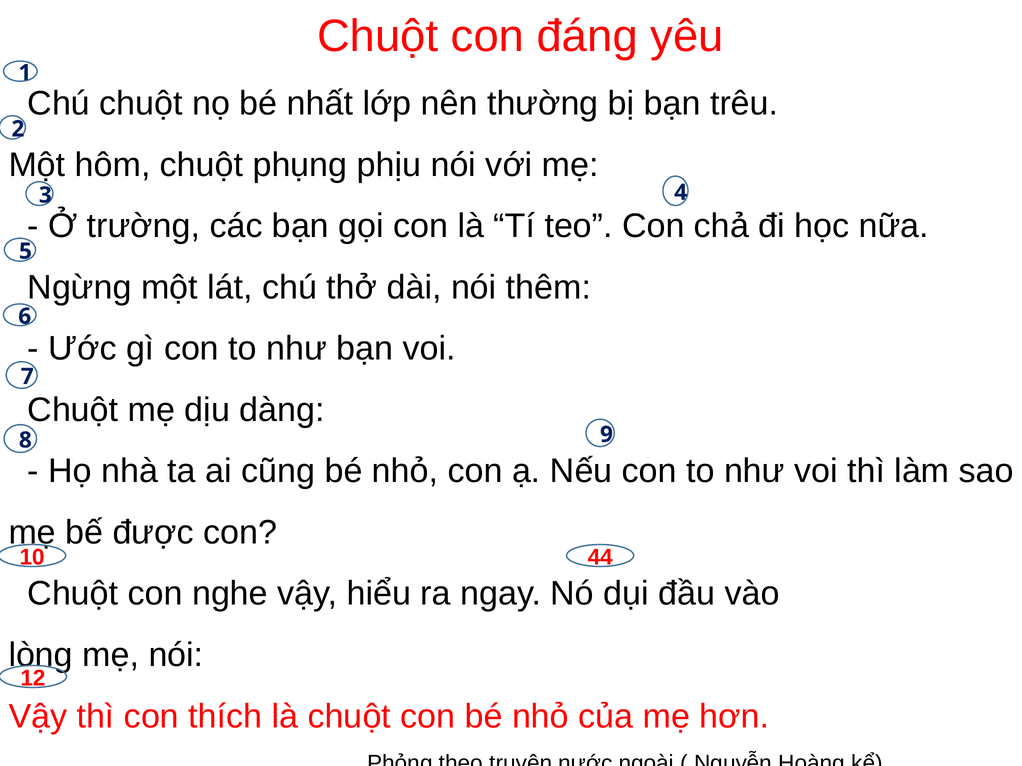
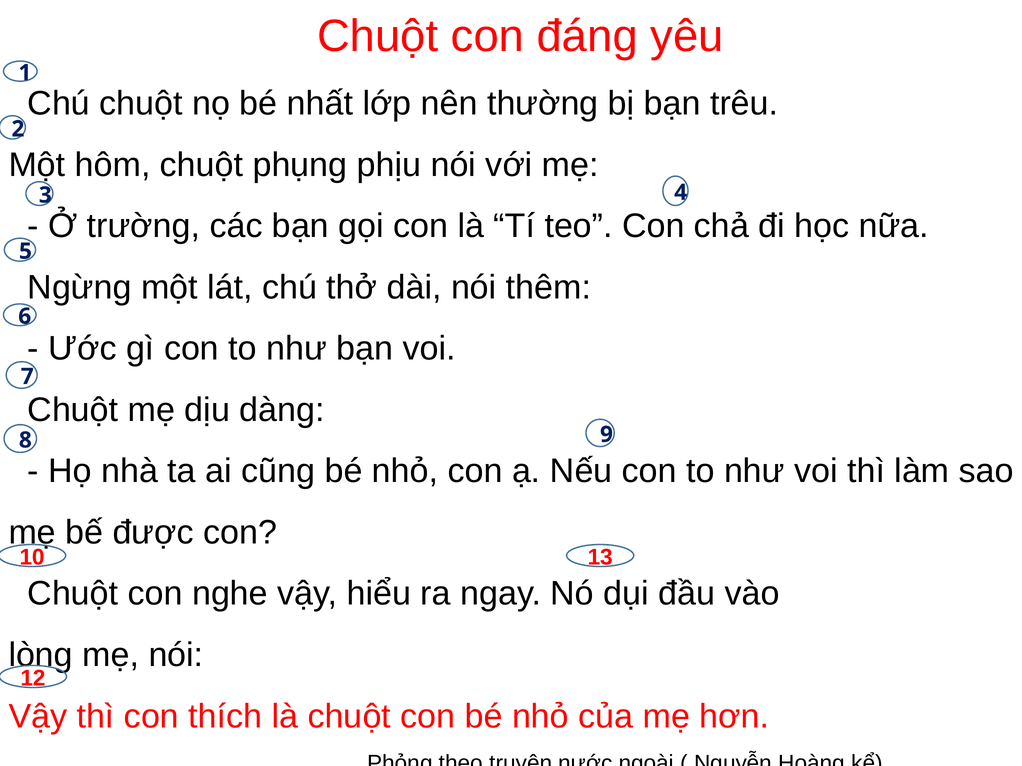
44: 44 -> 13 (600, 557)
